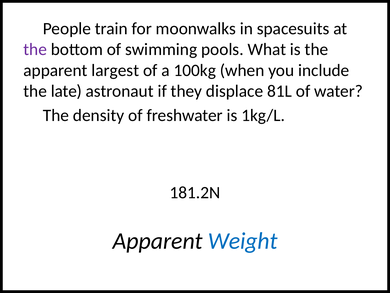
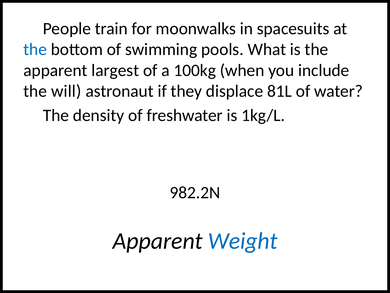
the colour: purple -> blue (35, 49)
late: late -> will (66, 91)
181.2N: 181.2N -> 982.2N (195, 192)
